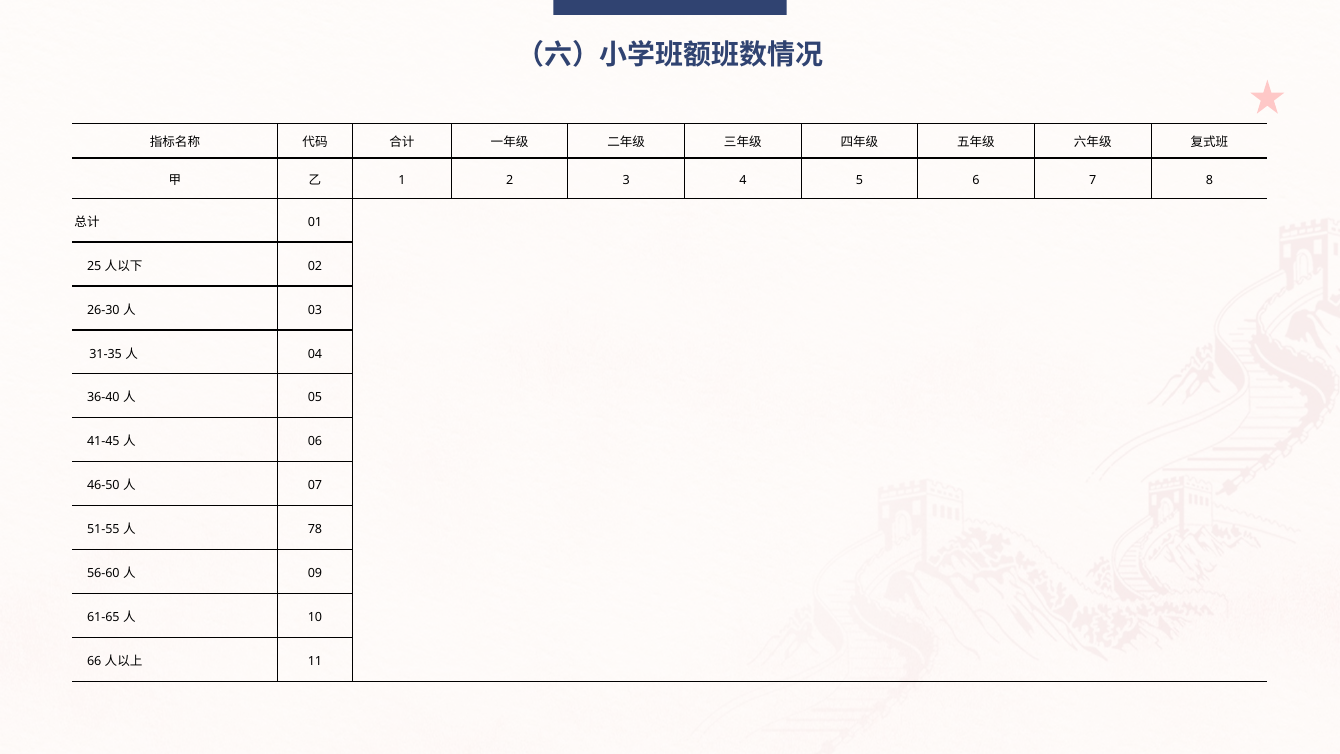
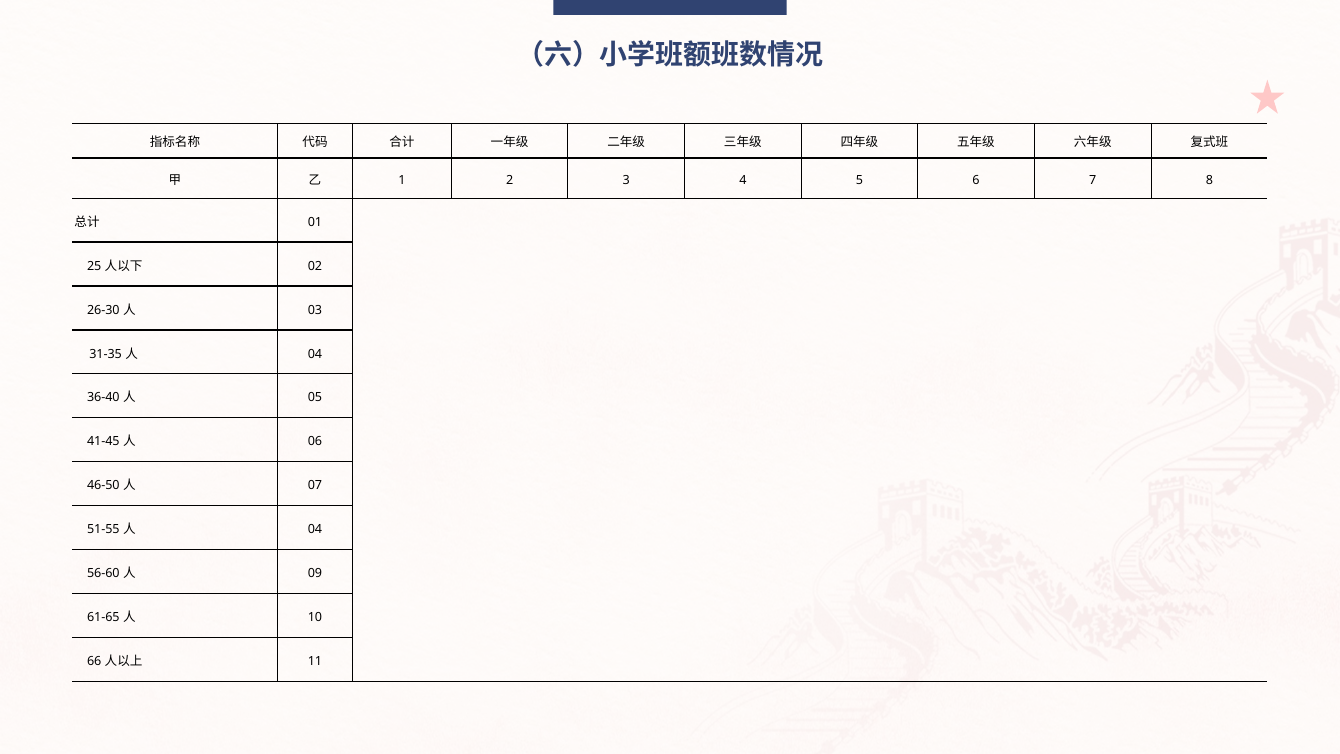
78: 78 -> 04 (315, 529)
